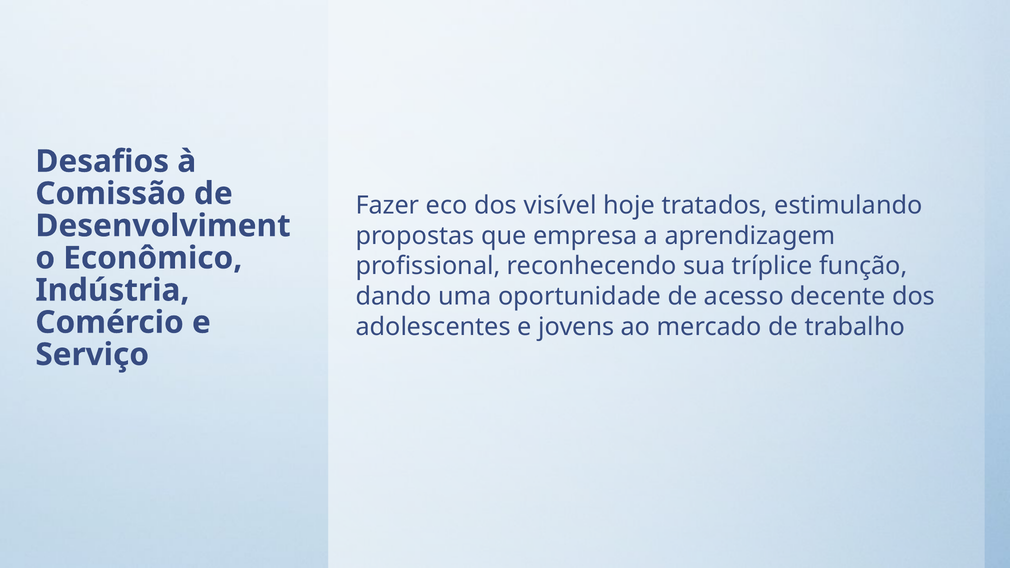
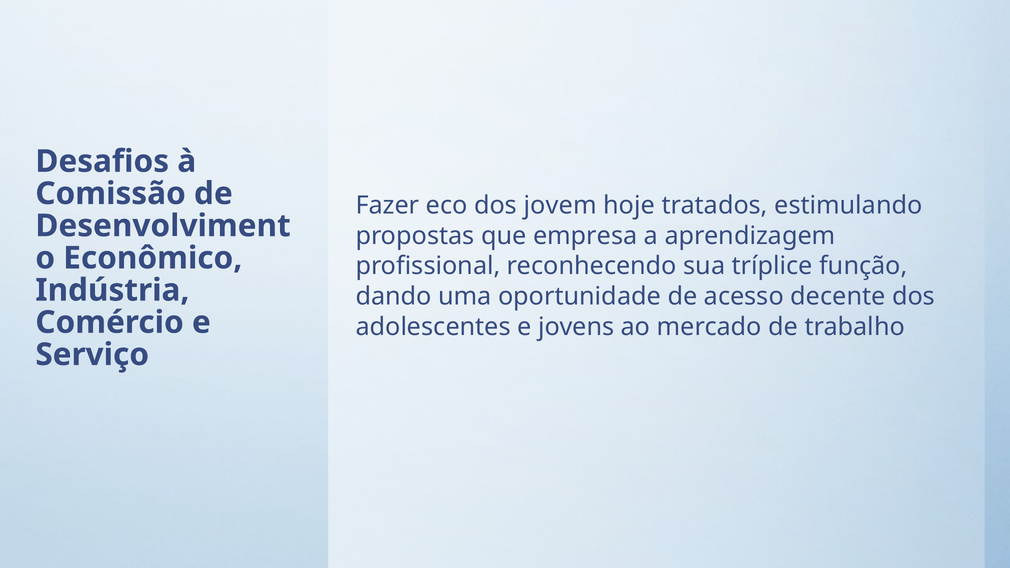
visível: visível -> jovem (560, 206)
